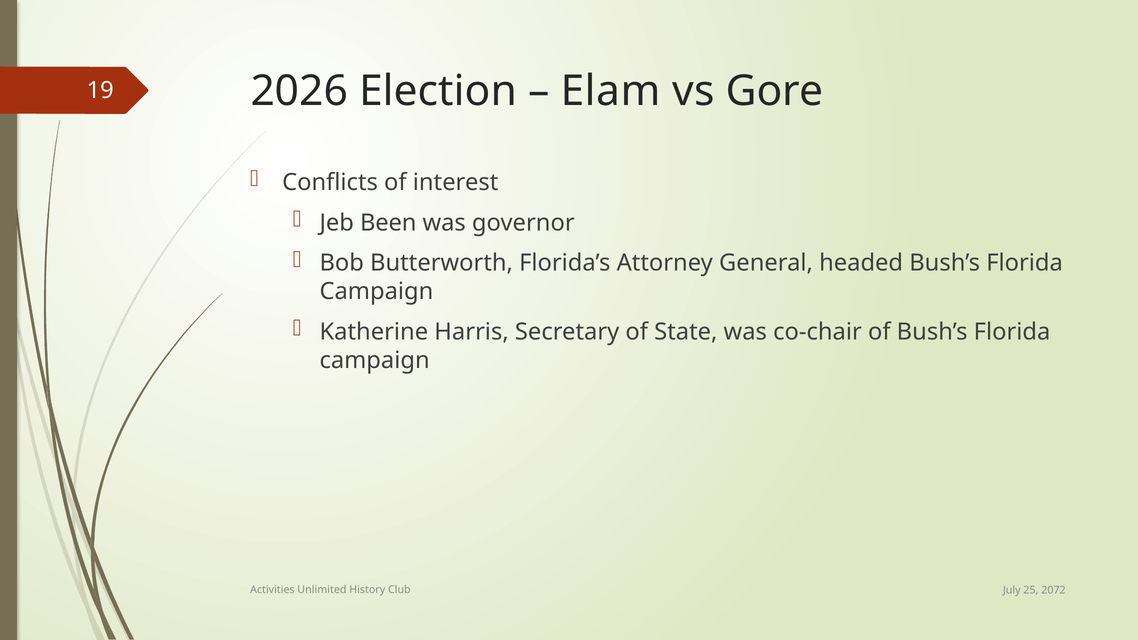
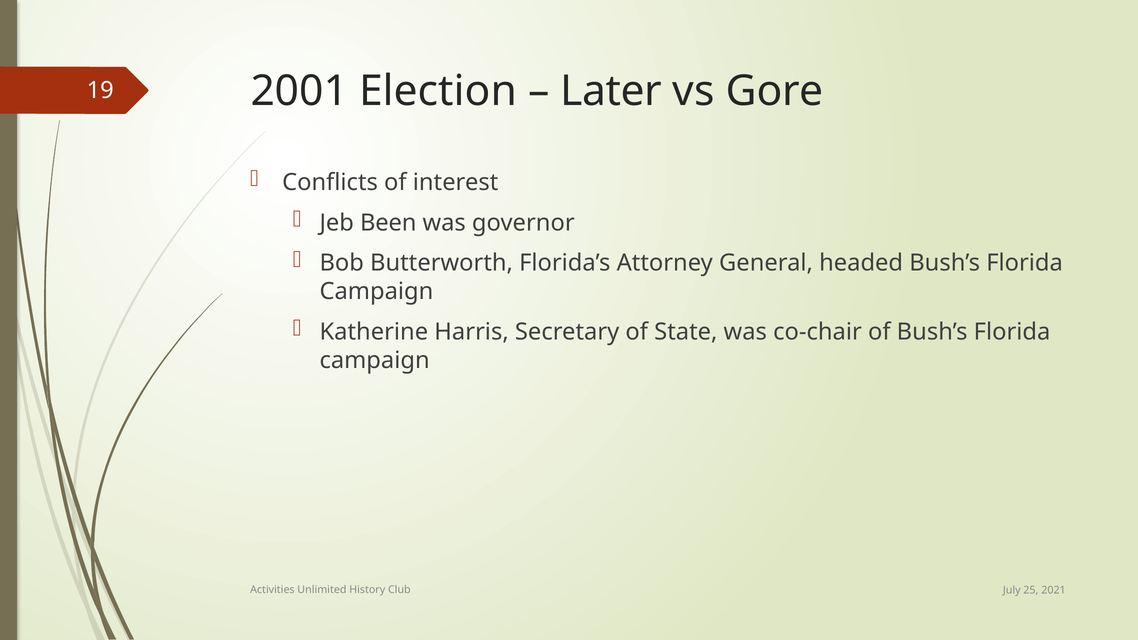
2026: 2026 -> 2001 (299, 91)
Elam: Elam -> Later (611, 91)
2072: 2072 -> 2021 (1054, 590)
